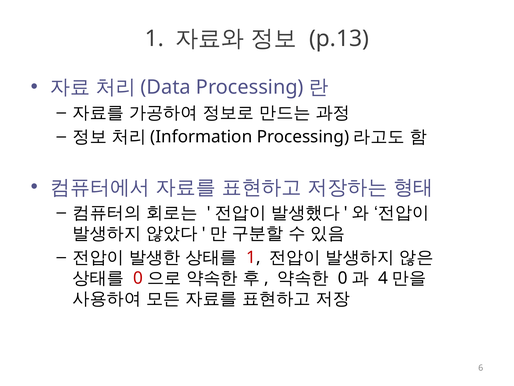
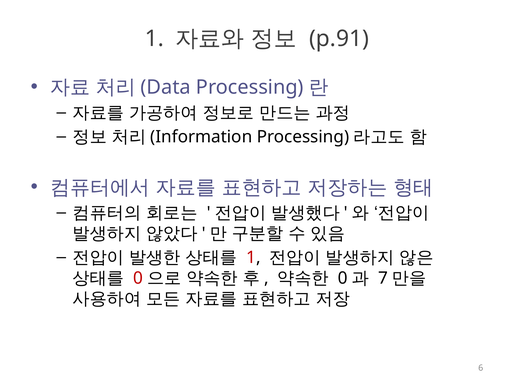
p.13: p.13 -> p.91 (339, 38)
4: 4 -> 7 (383, 278)
